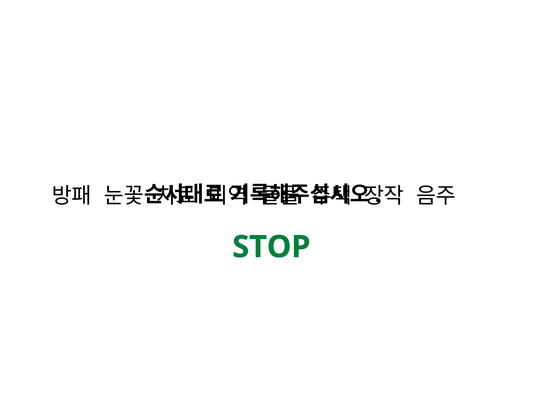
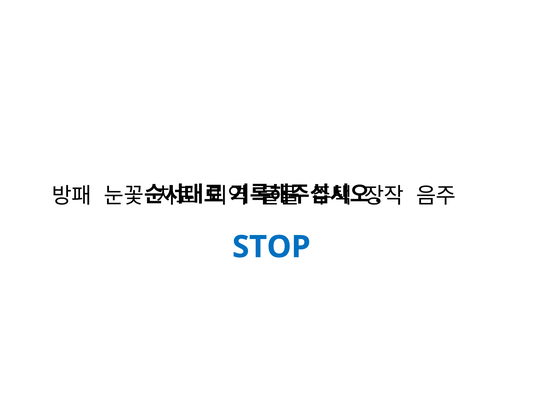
STOP colour: green -> blue (271, 247)
